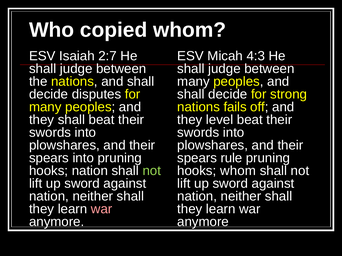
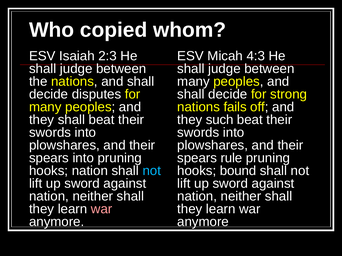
2:7: 2:7 -> 2:3 (108, 56)
level: level -> such (220, 120)
not colour: light green -> light blue (152, 171)
hooks whom: whom -> bound (238, 171)
